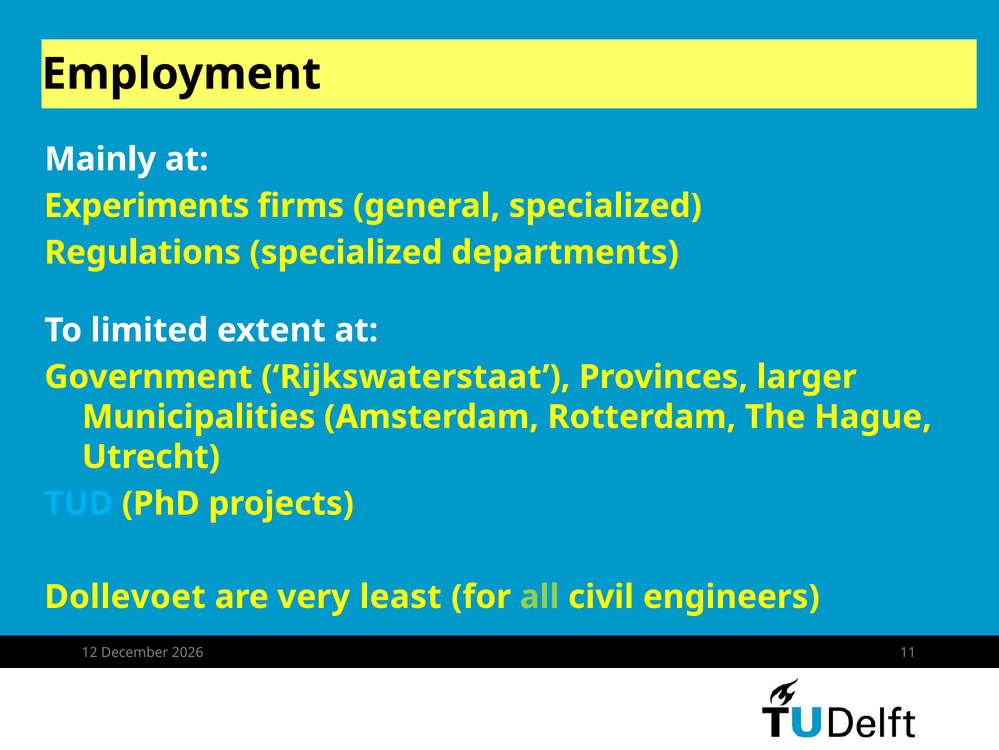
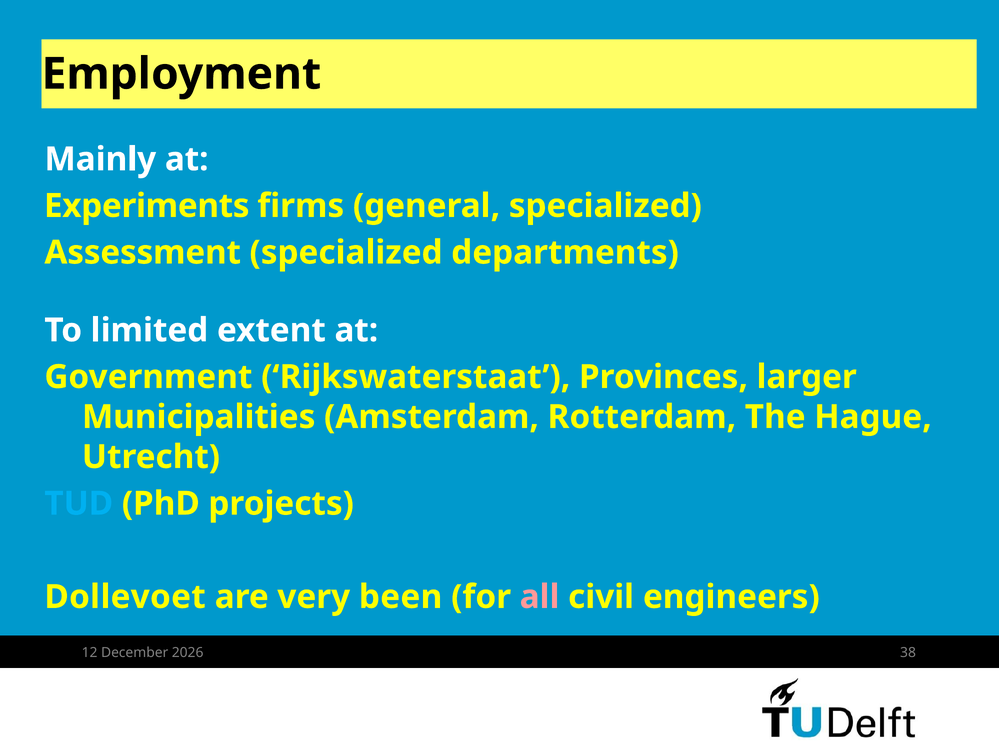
Regulations: Regulations -> Assessment (143, 252)
least: least -> been (401, 596)
all colour: light green -> pink (540, 596)
11: 11 -> 38 (908, 652)
